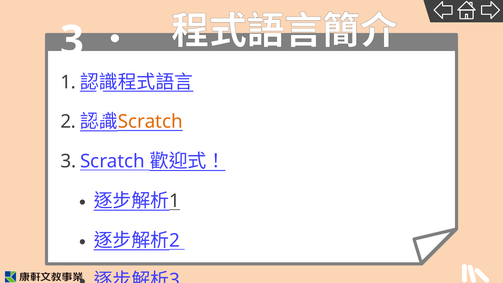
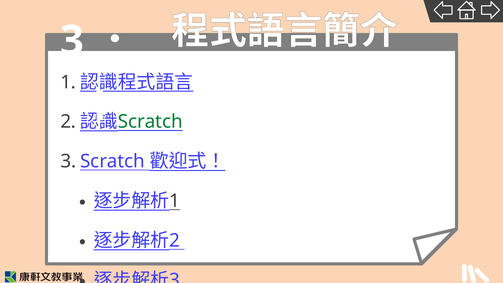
Scratch colour: orange -> green (150, 122)
